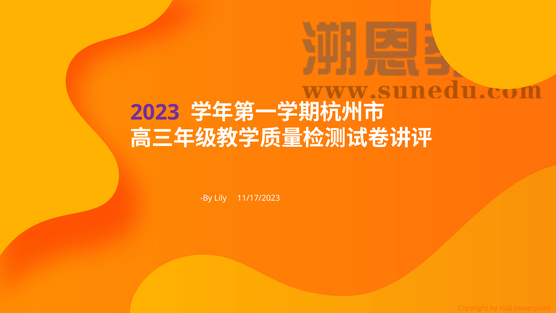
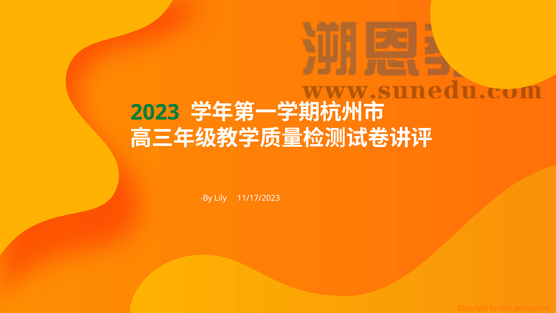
2023 colour: purple -> green (155, 112)
